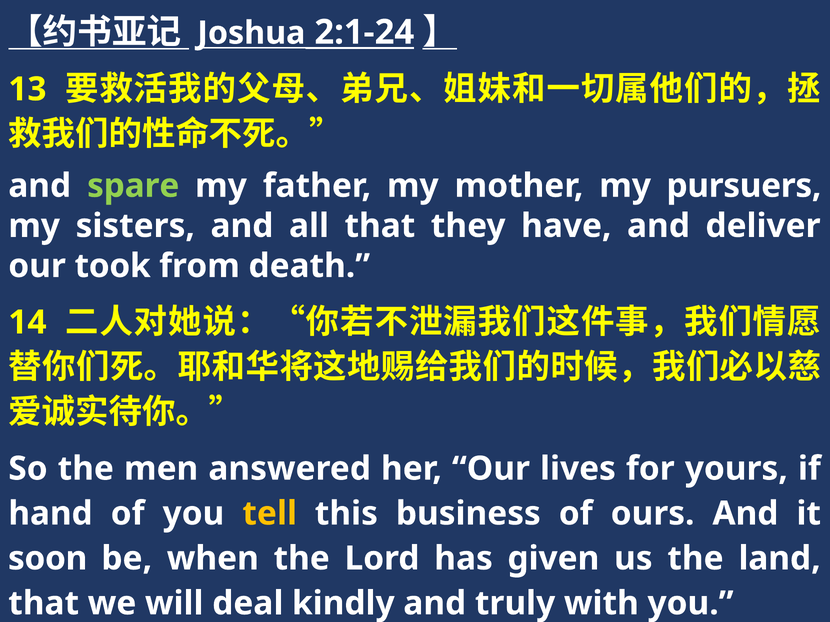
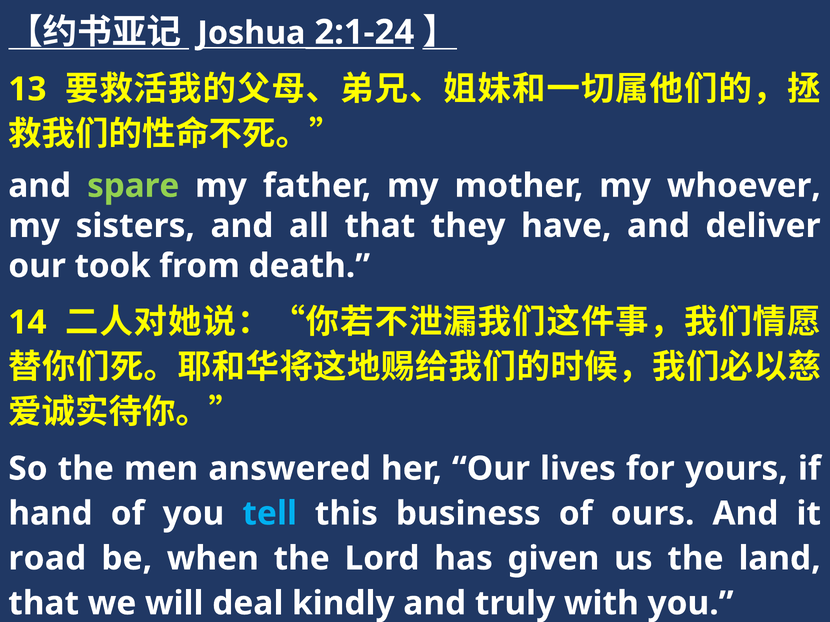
pursuers: pursuers -> whoever (744, 186)
tell colour: yellow -> light blue (270, 514)
soon: soon -> road (47, 559)
